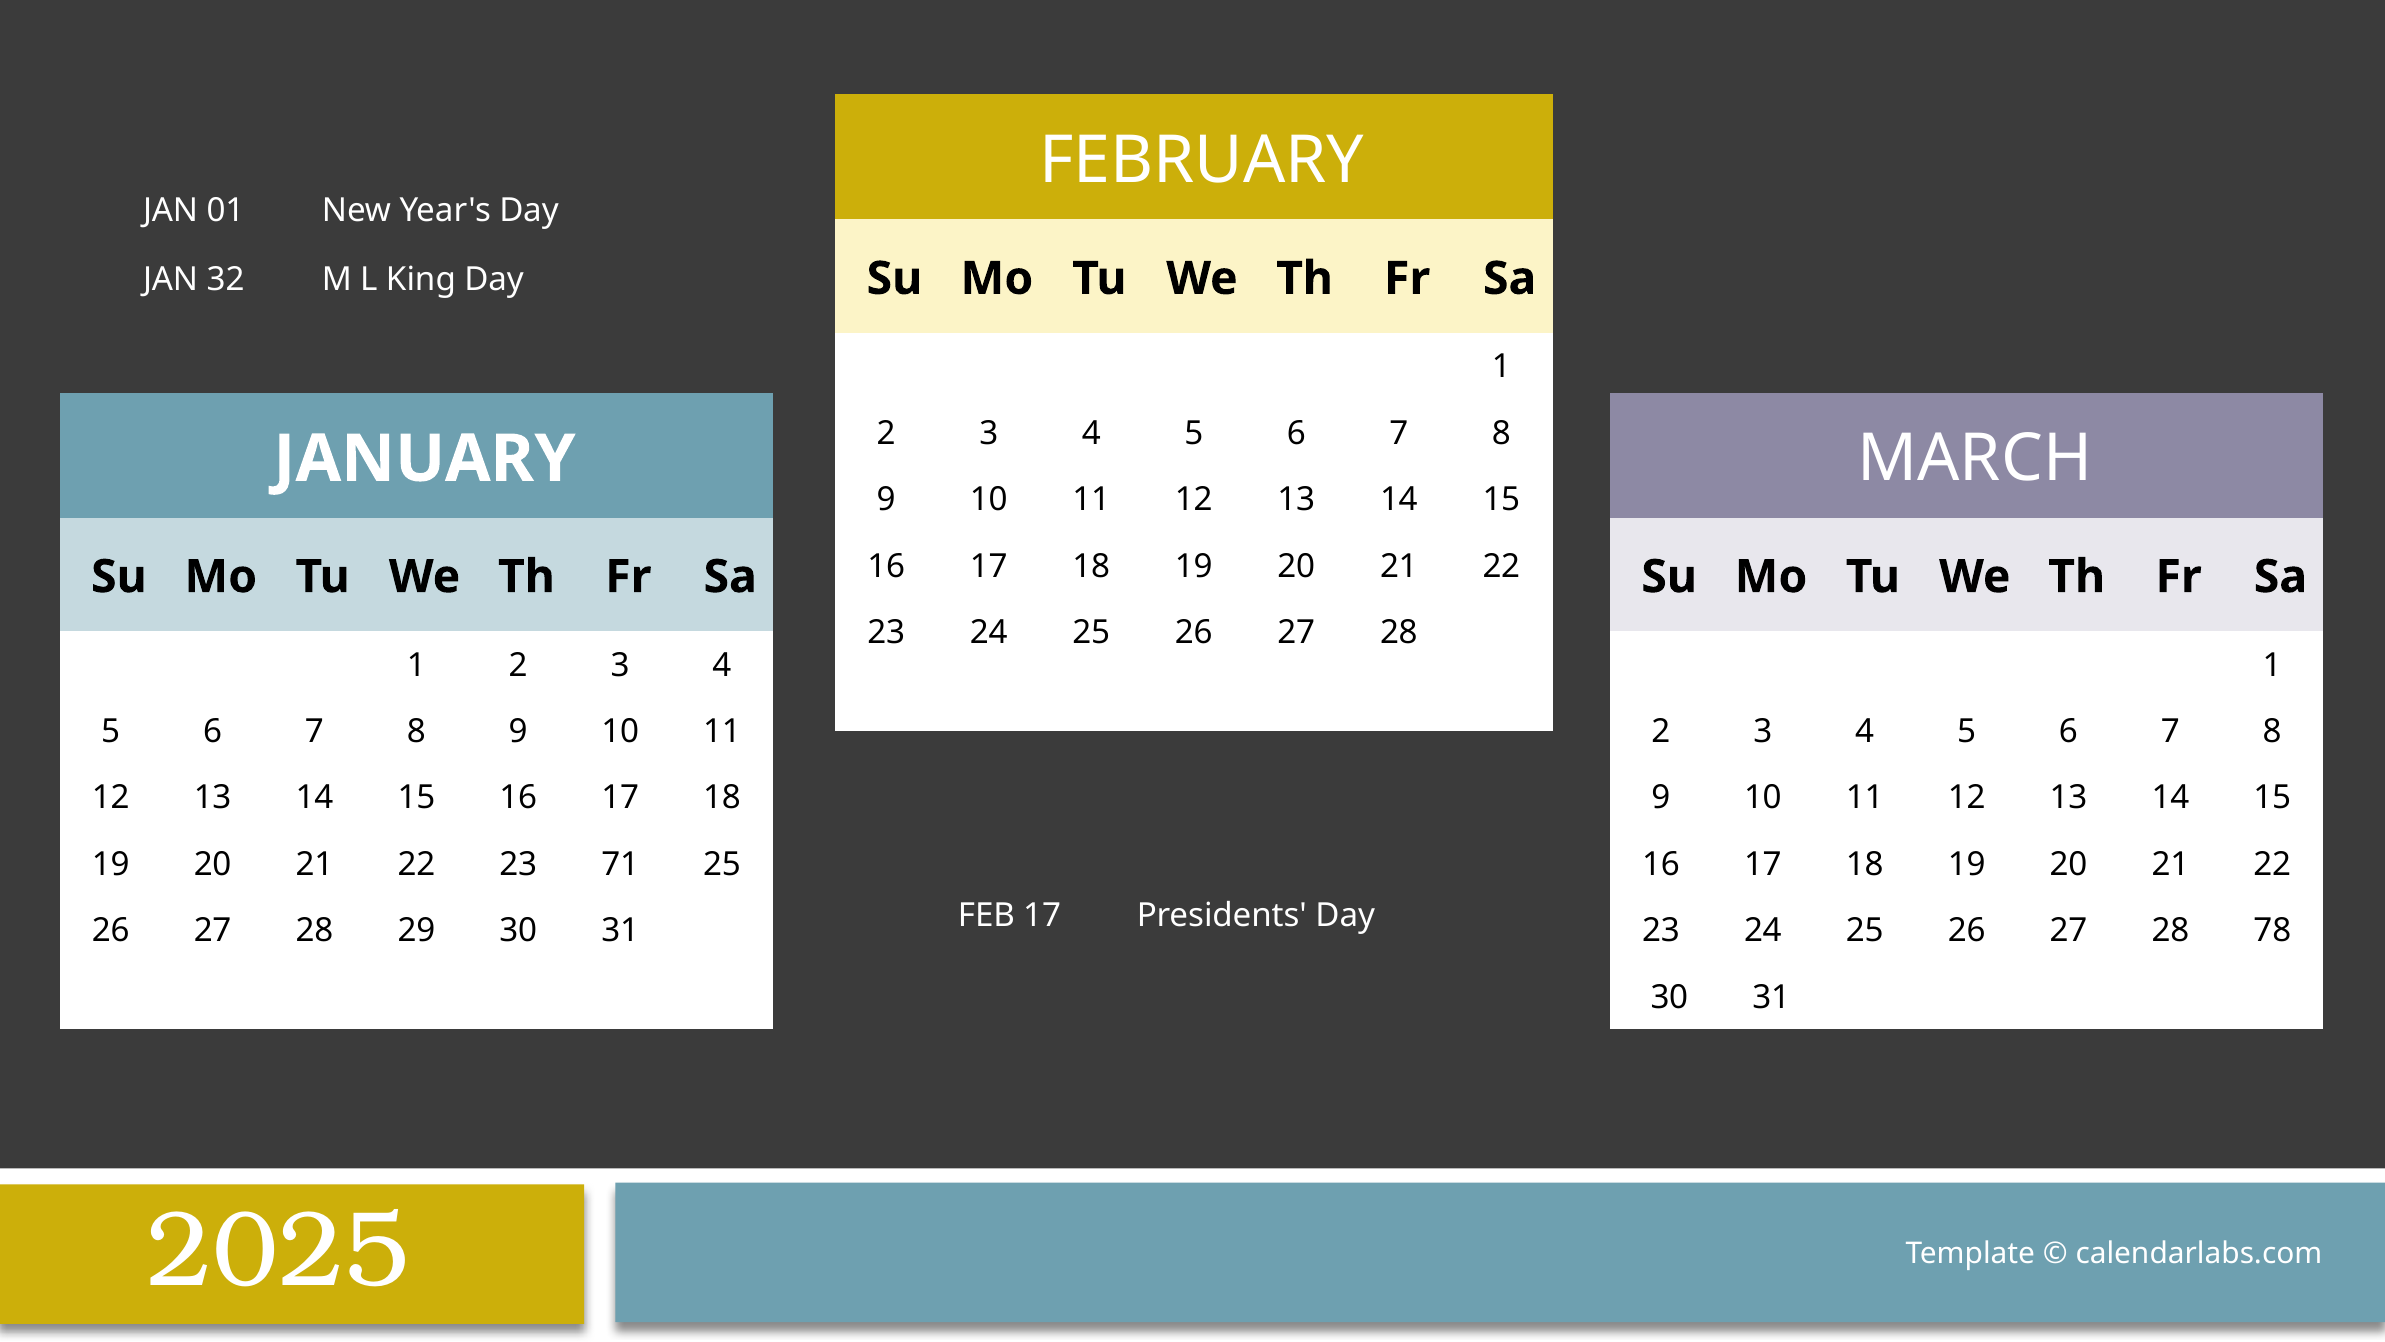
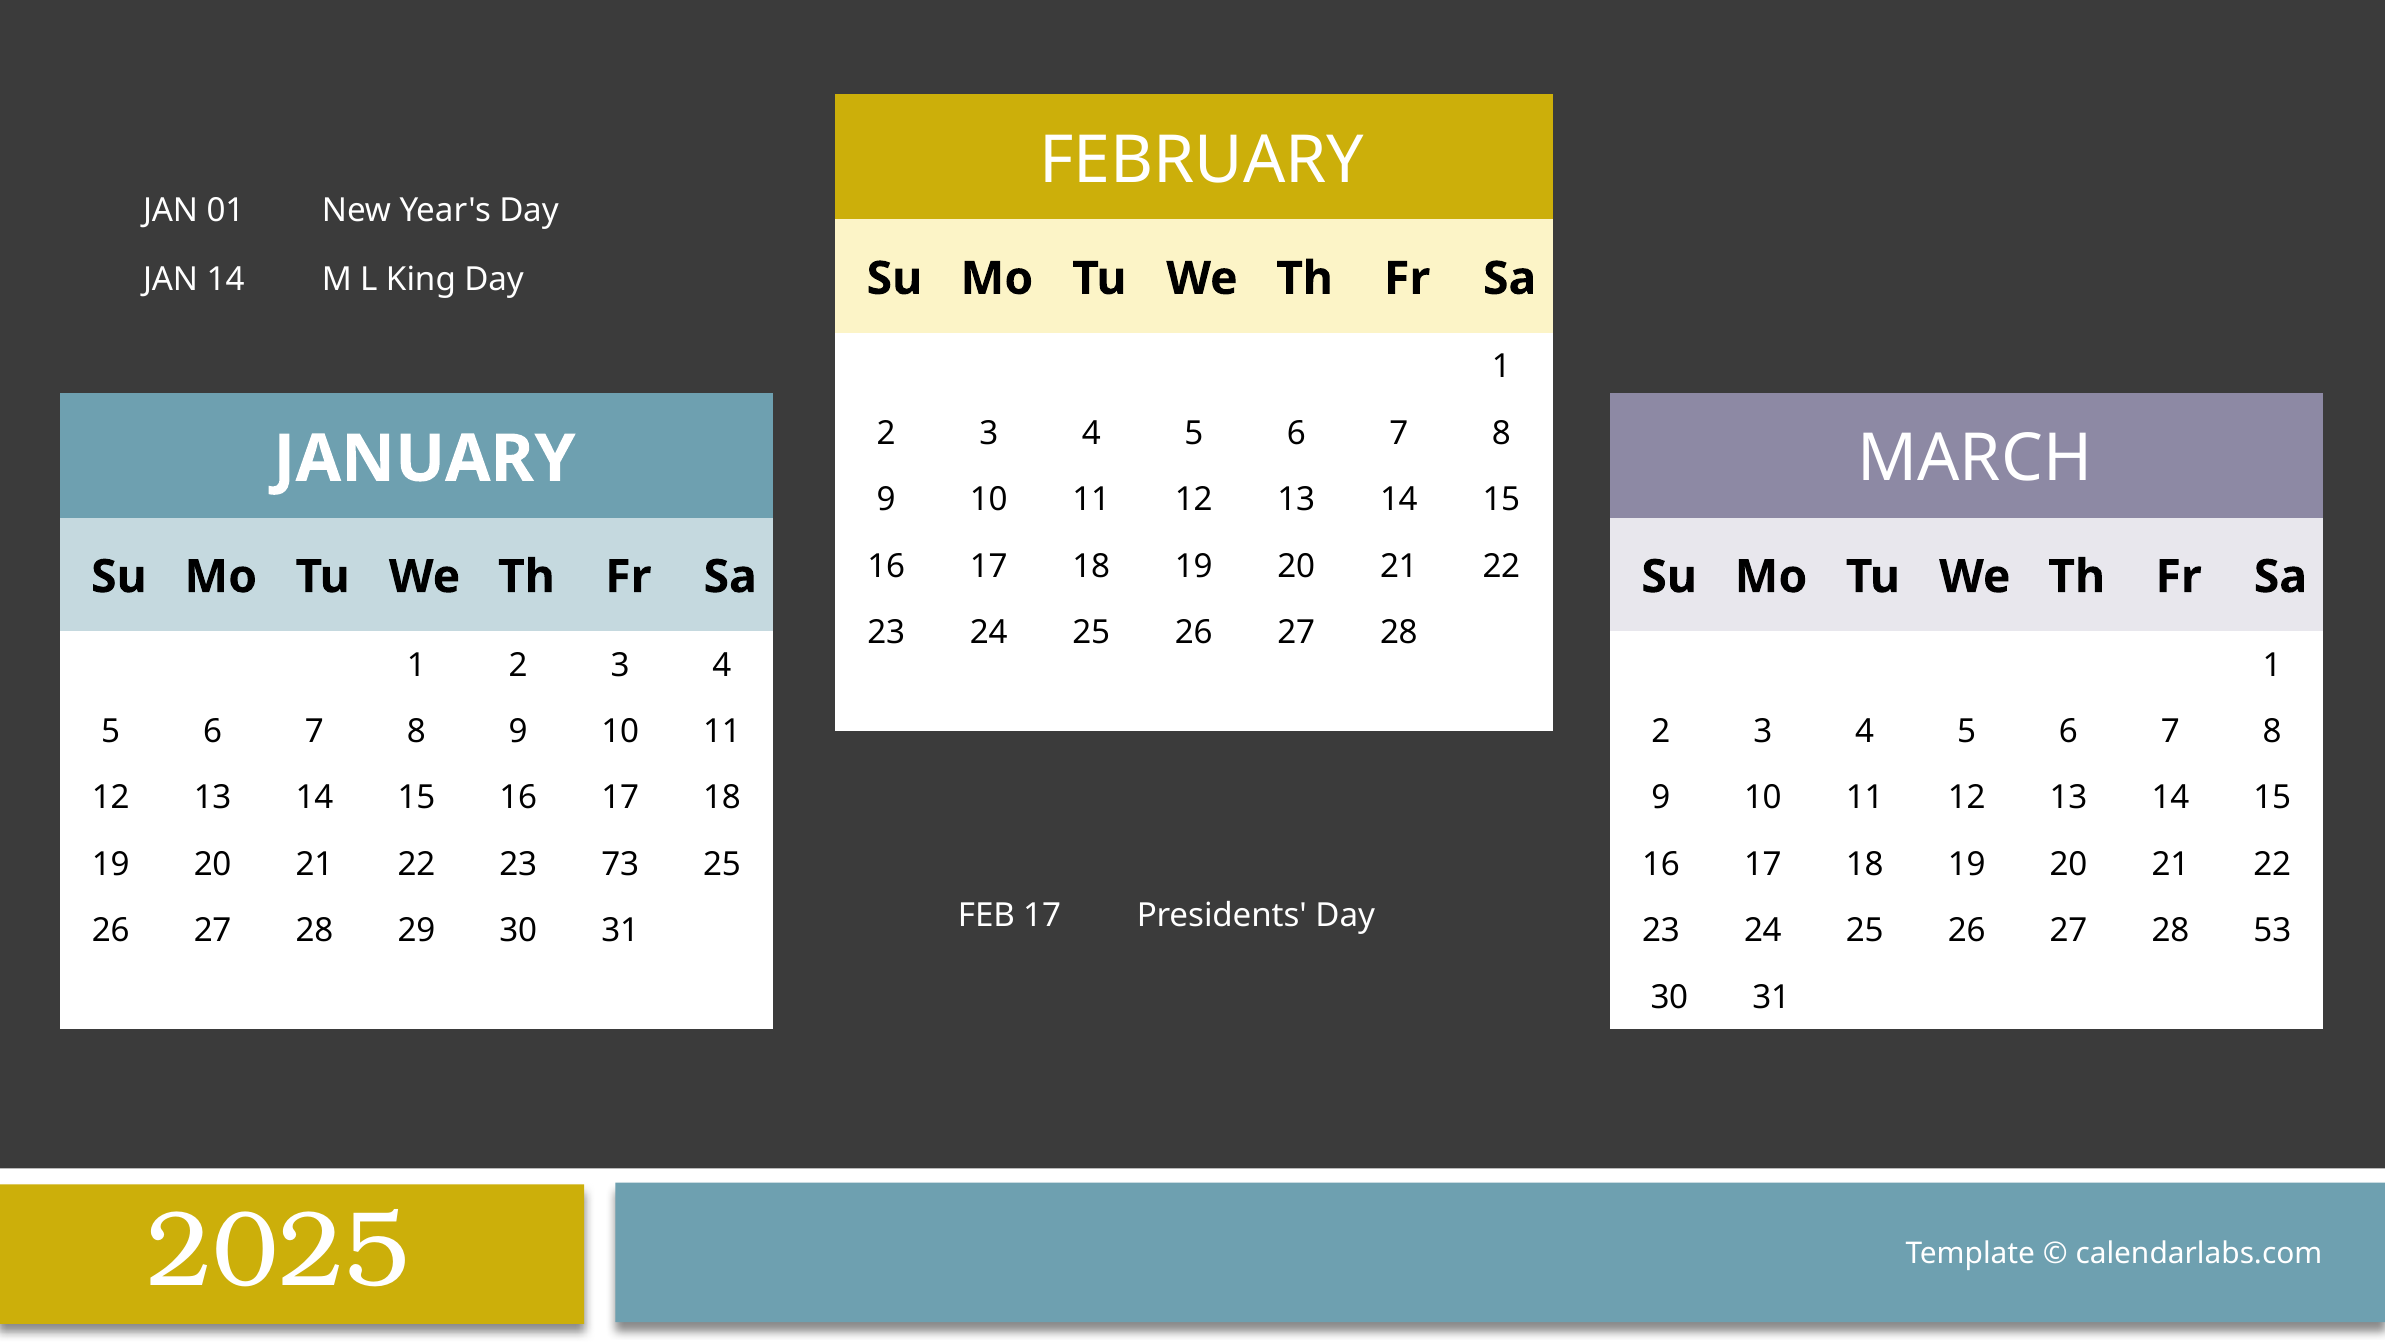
JAN 32: 32 -> 14 (226, 279)
71: 71 -> 73 (620, 864)
78: 78 -> 53 (2272, 930)
